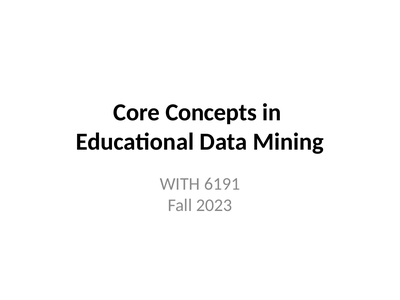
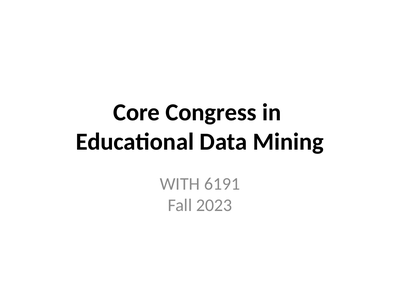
Concepts: Concepts -> Congress (211, 112)
